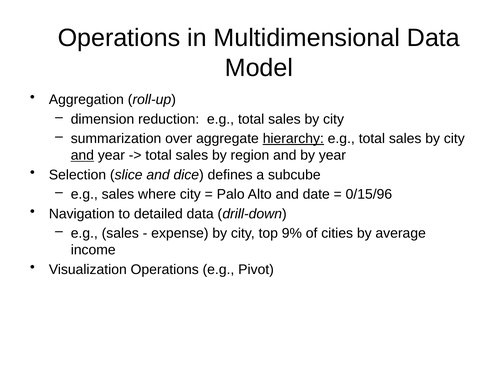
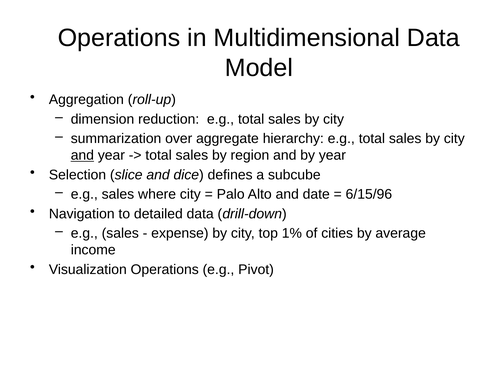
hierarchy underline: present -> none (293, 138)
0/15/96: 0/15/96 -> 6/15/96 (369, 194)
9%: 9% -> 1% (292, 233)
